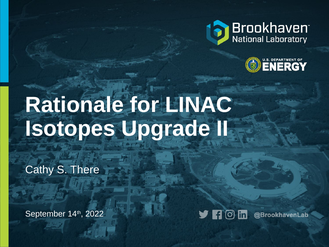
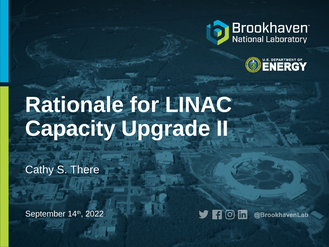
Isotopes: Isotopes -> Capacity (70, 129)
